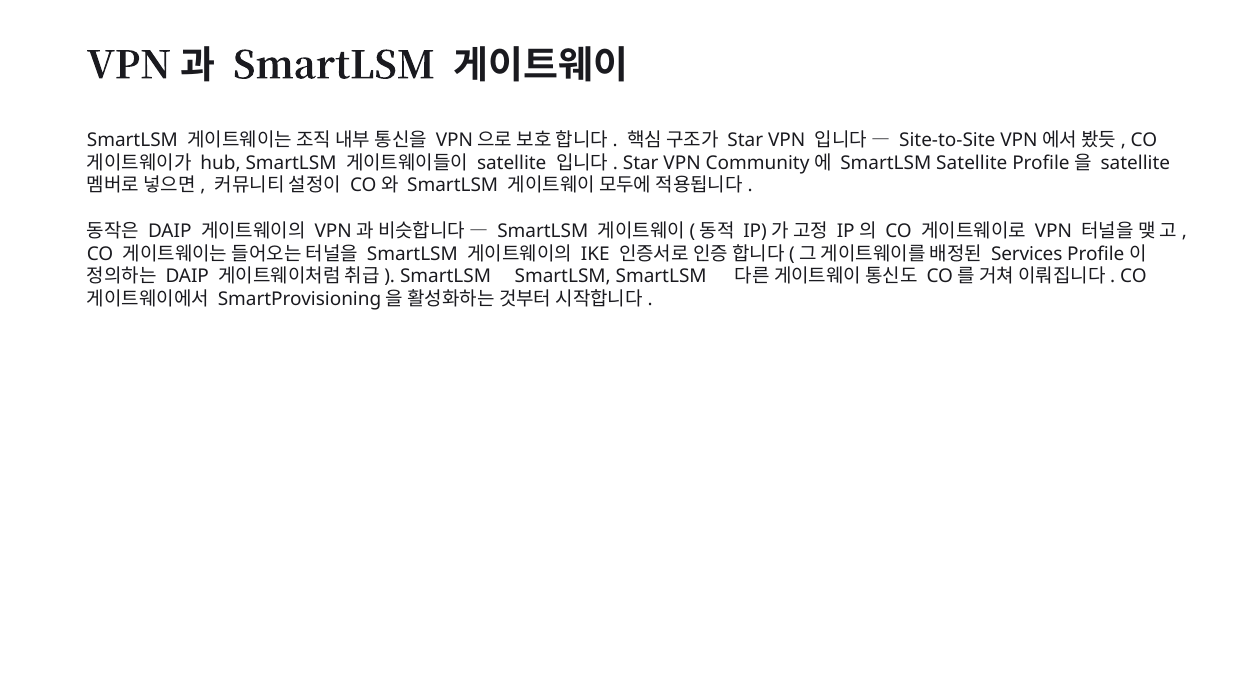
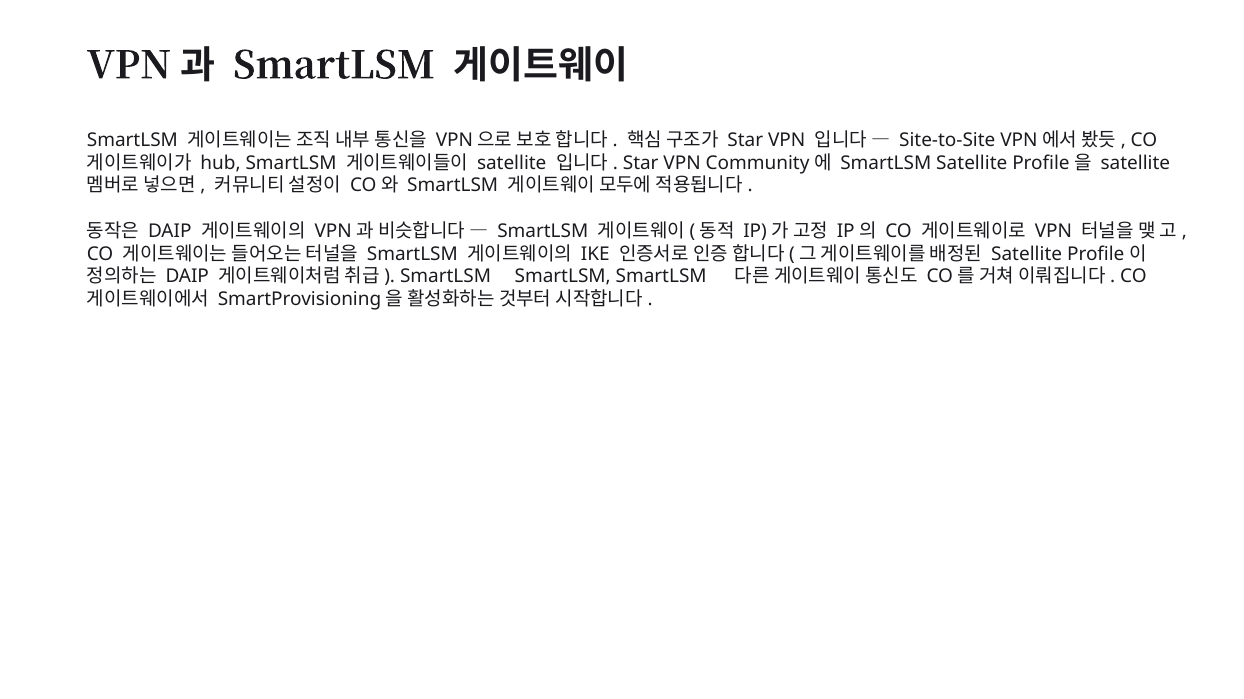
Services: Services -> Satellite (1027, 254)
